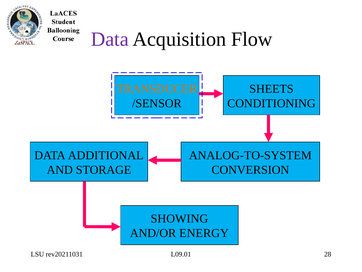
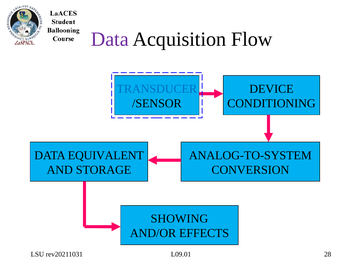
TRANSDUCER colour: orange -> blue (157, 89)
SHEETS: SHEETS -> DEVICE (271, 89)
ADDITIONAL: ADDITIONAL -> EQUIVALENT (106, 155)
ENERGY: ENERGY -> EFFECTS (204, 233)
